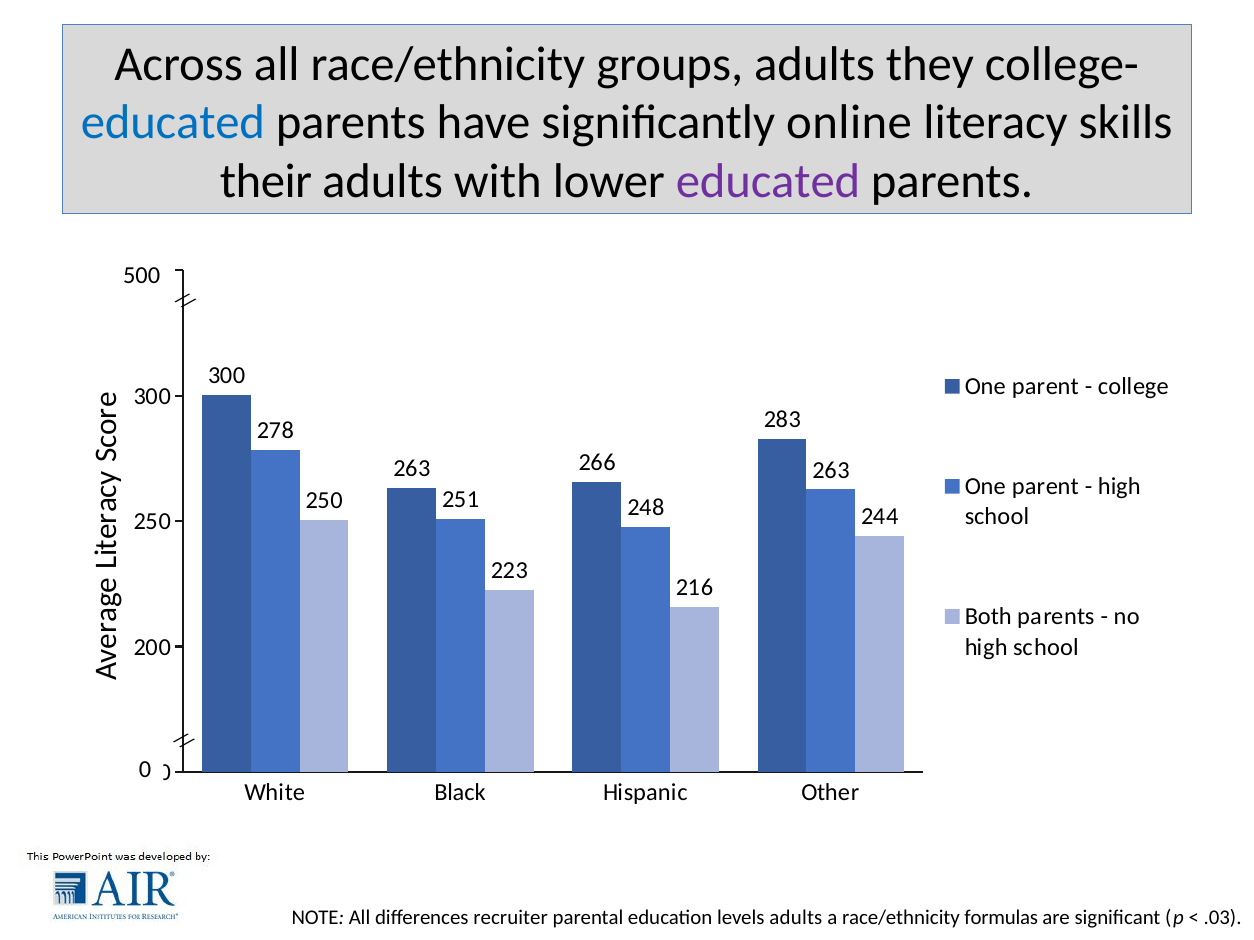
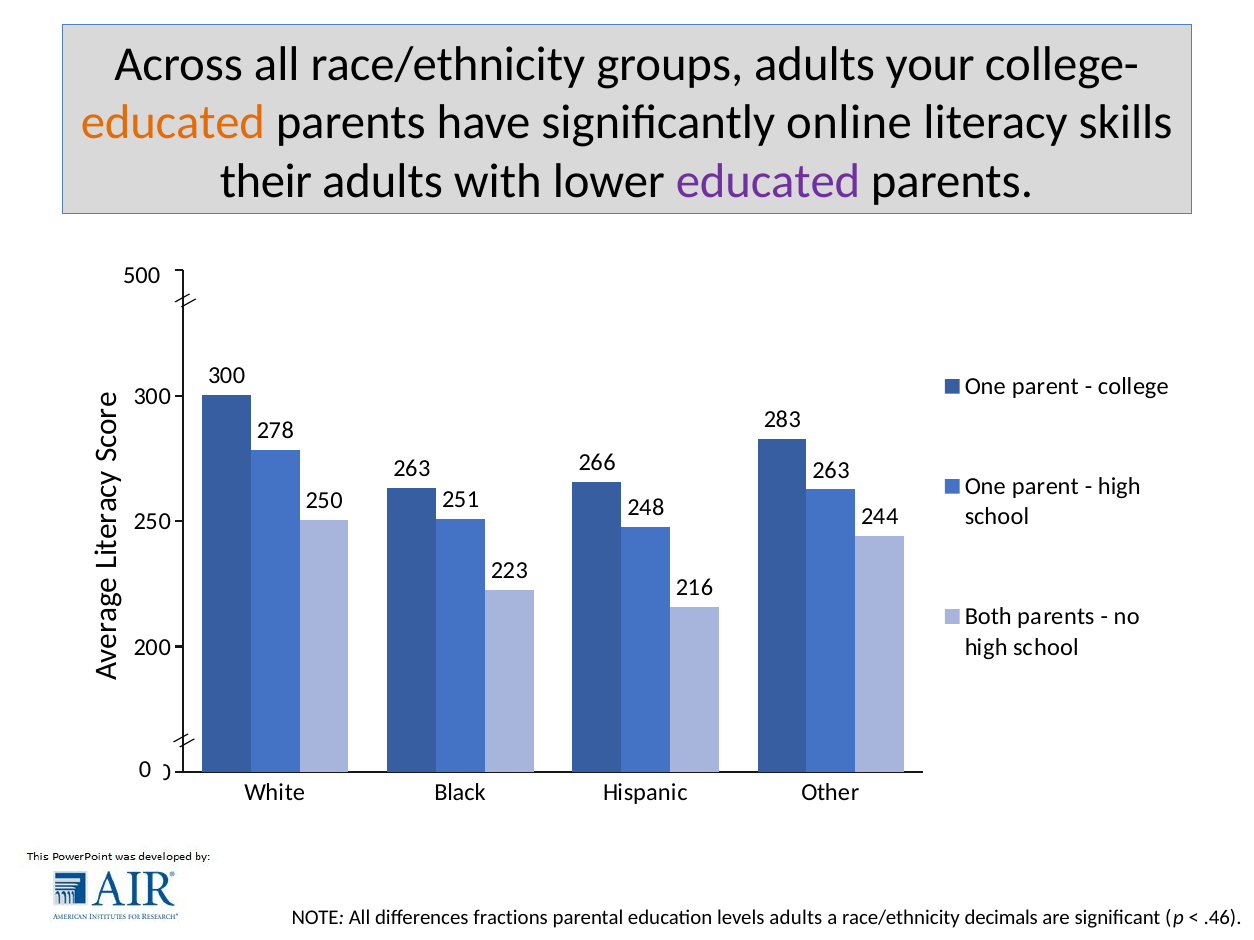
they: they -> your (930, 64)
educated colour: blue -> orange (173, 123)
recruiter: recruiter -> fractions (511, 918)
formulas: formulas -> decimals (1001, 918)
.03: .03 -> .46 (1223, 918)
